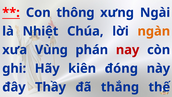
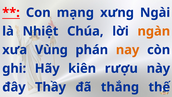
thông: thông -> mạng (75, 13)
nay colour: red -> orange (128, 50)
đóng: đóng -> rượu (121, 68)
